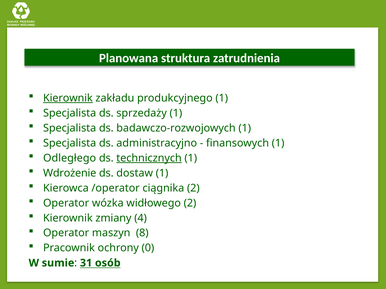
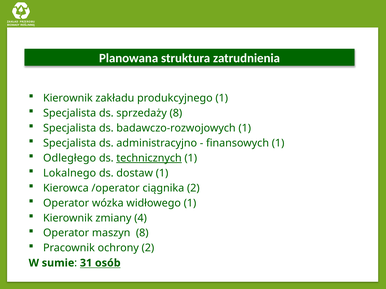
Kierownik underline: present -> none (68, 98)
sprzedaży 1: 1 -> 8 (176, 113)
Wdrożenie: Wdrożenie -> Lokalnego (70, 173)
widłowego 2: 2 -> 1 (190, 203)
ochrony 0: 0 -> 2 (148, 248)
